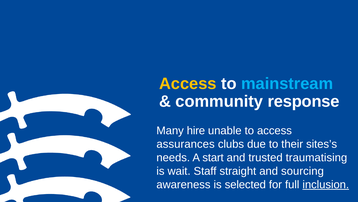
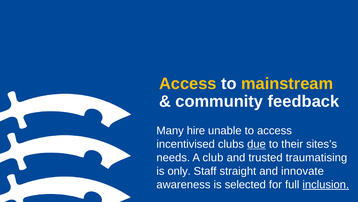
mainstream colour: light blue -> yellow (287, 83)
response: response -> feedback (303, 101)
assurances: assurances -> incentivised (186, 144)
due underline: none -> present (256, 144)
start: start -> club (213, 157)
wait: wait -> only (179, 171)
sourcing: sourcing -> innovate (302, 171)
